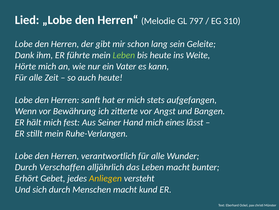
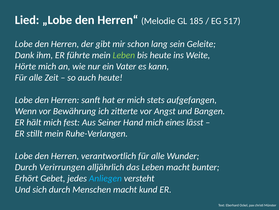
797: 797 -> 185 (196, 21)
310: 310 -> 517 (232, 21)
Verschaffen: Verschaffen -> Verirrungen (62, 167)
Anliegen colour: yellow -> light blue (105, 178)
